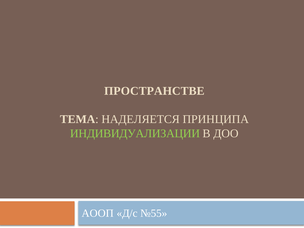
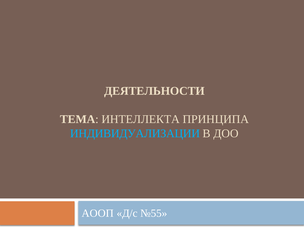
ПРОСТРАНСТВЕ: ПРОСТРАНСТВЕ -> ДЕЯТЕЛЬНОСТИ (154, 91)
НАДЕЛЯЕТСЯ: НАДЕЛЯЕТСЯ -> ИНТЕЛЛЕКТА (141, 119)
ИНДИВИДУАЛИЗАЦИИ colour: light green -> light blue (135, 134)
